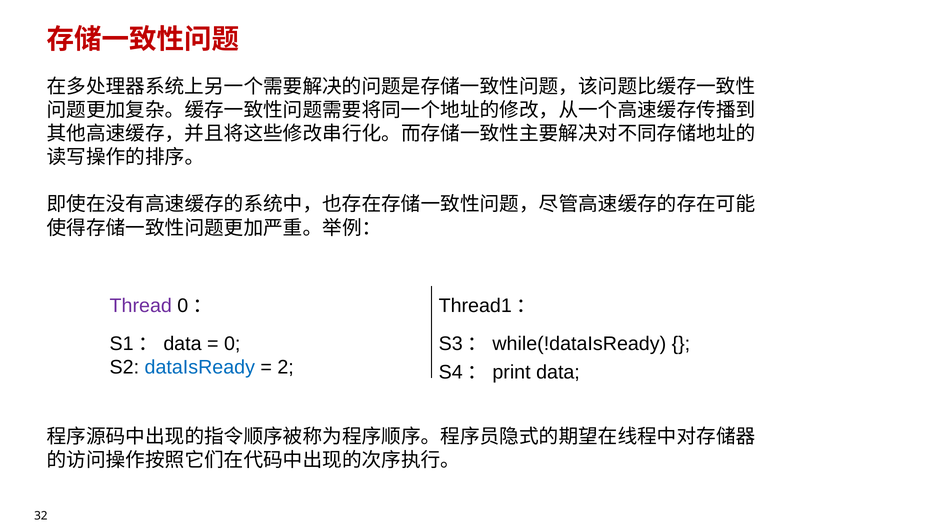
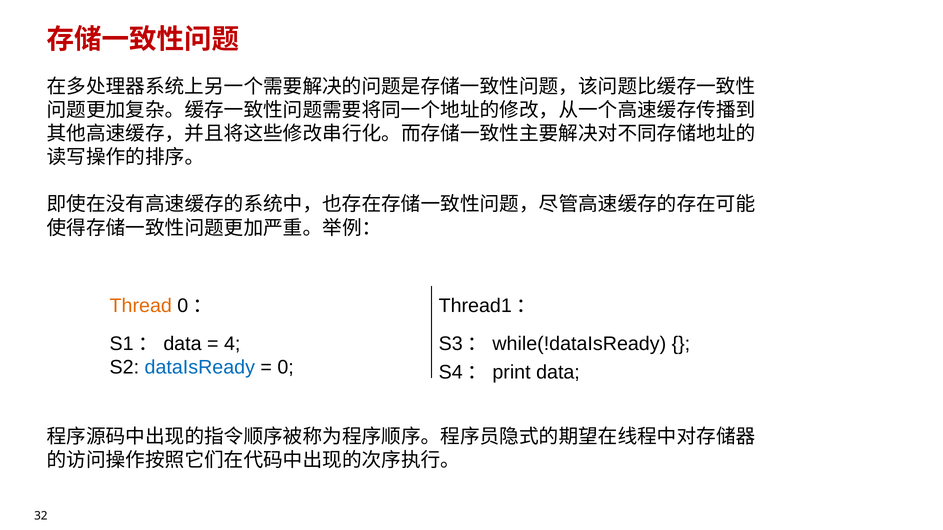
Thread colour: purple -> orange (141, 306)
0: 0 -> 4 (232, 344)
2: 2 -> 0 (286, 367)
